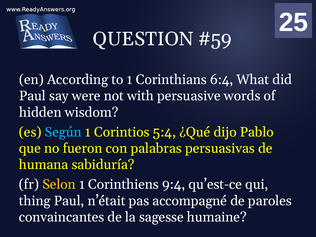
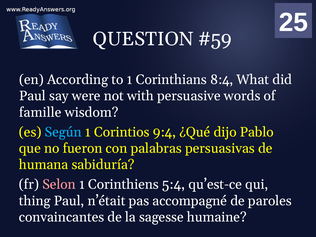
6:4: 6:4 -> 8:4 (222, 80)
hidden: hidden -> famille (40, 112)
5:4: 5:4 -> 9:4 (164, 132)
Selon colour: yellow -> pink (59, 184)
9:4: 9:4 -> 5:4 (174, 184)
